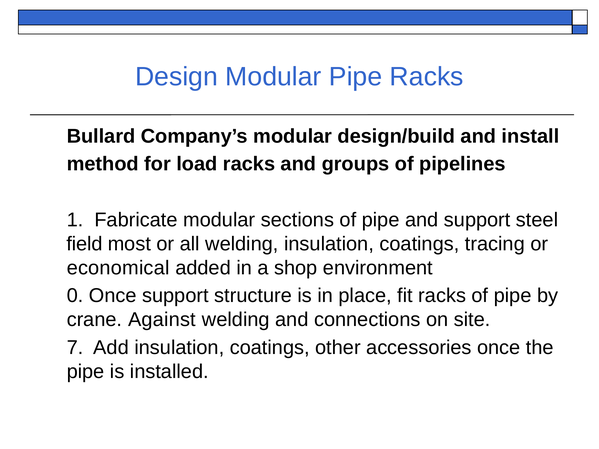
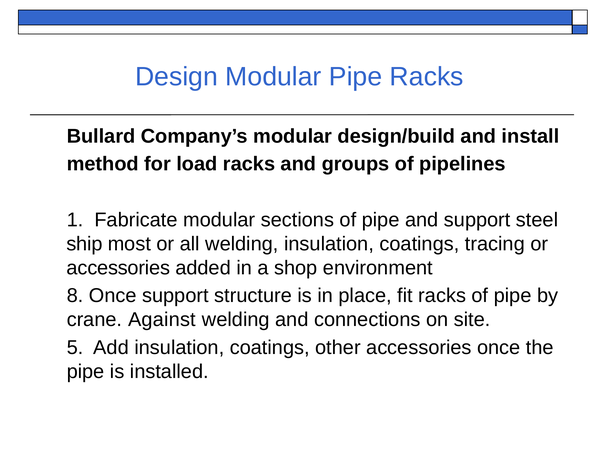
field: field -> ship (85, 244)
economical: economical -> accessories (118, 268)
0: 0 -> 8 (75, 296)
7: 7 -> 5 (75, 348)
